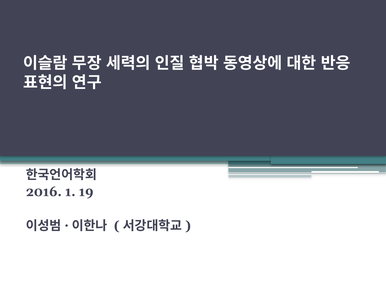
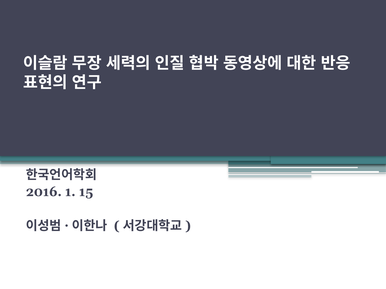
19: 19 -> 15 (86, 192)
